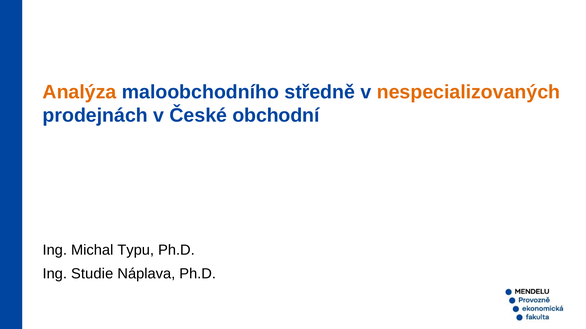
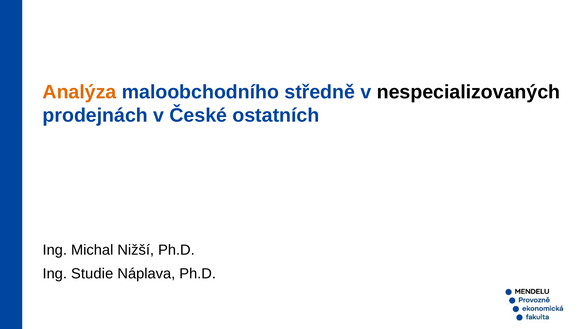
nespecializovaných colour: orange -> black (468, 92)
obchodní: obchodní -> ostatních (276, 116)
Typu: Typu -> Nižší (136, 250)
